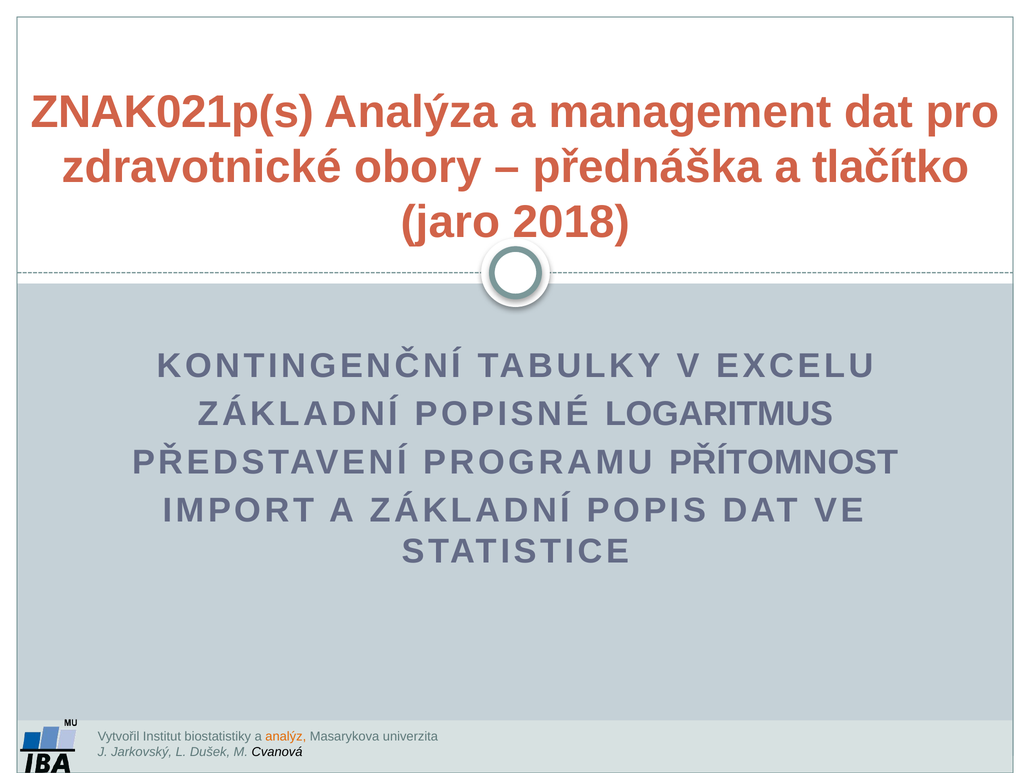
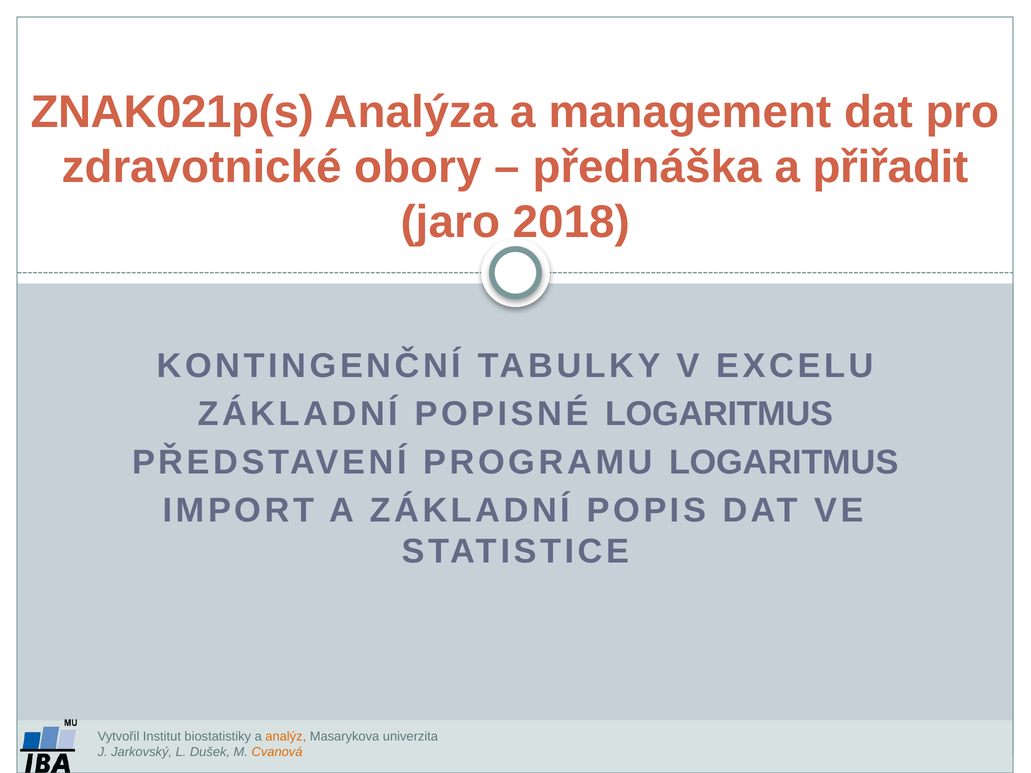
tlačítko: tlačítko -> přiřadit (891, 167)
PROGRAMU PŘÍTOMNOST: PŘÍTOMNOST -> LOGARITMUS (784, 462)
Cvanová colour: black -> orange (277, 752)
